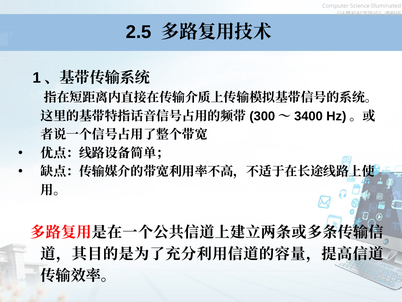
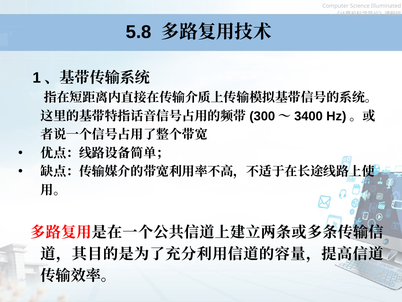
2.5: 2.5 -> 5.8 (139, 32)
